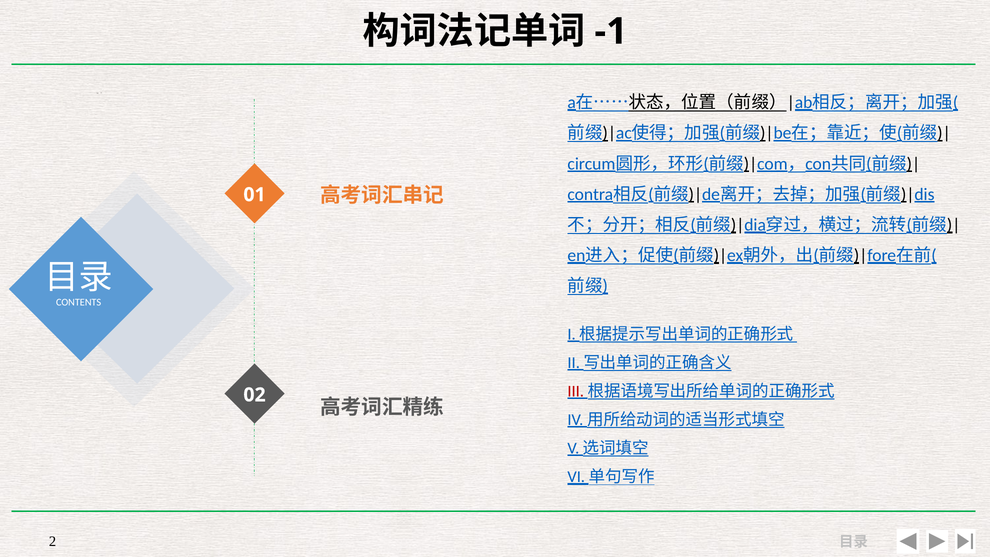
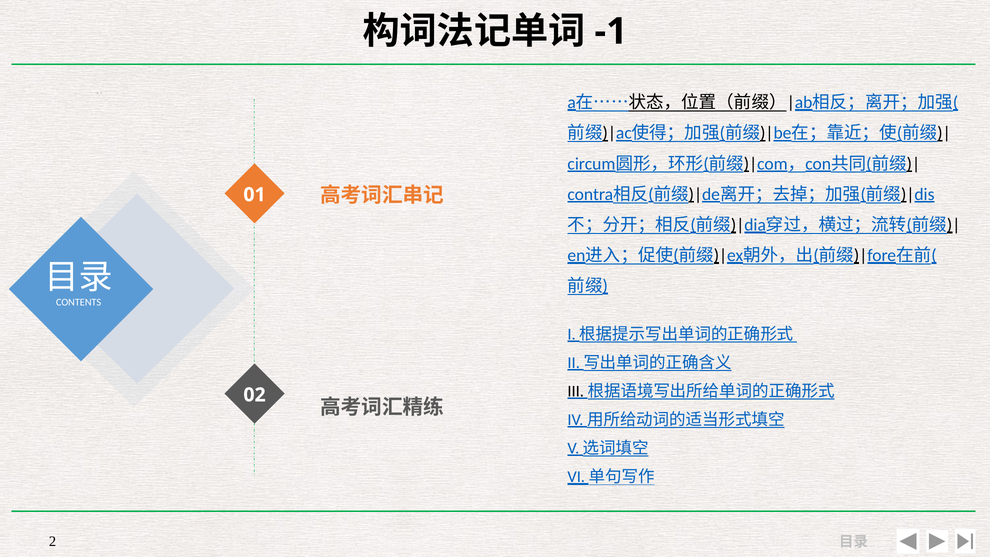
III colour: red -> black (576, 391)
